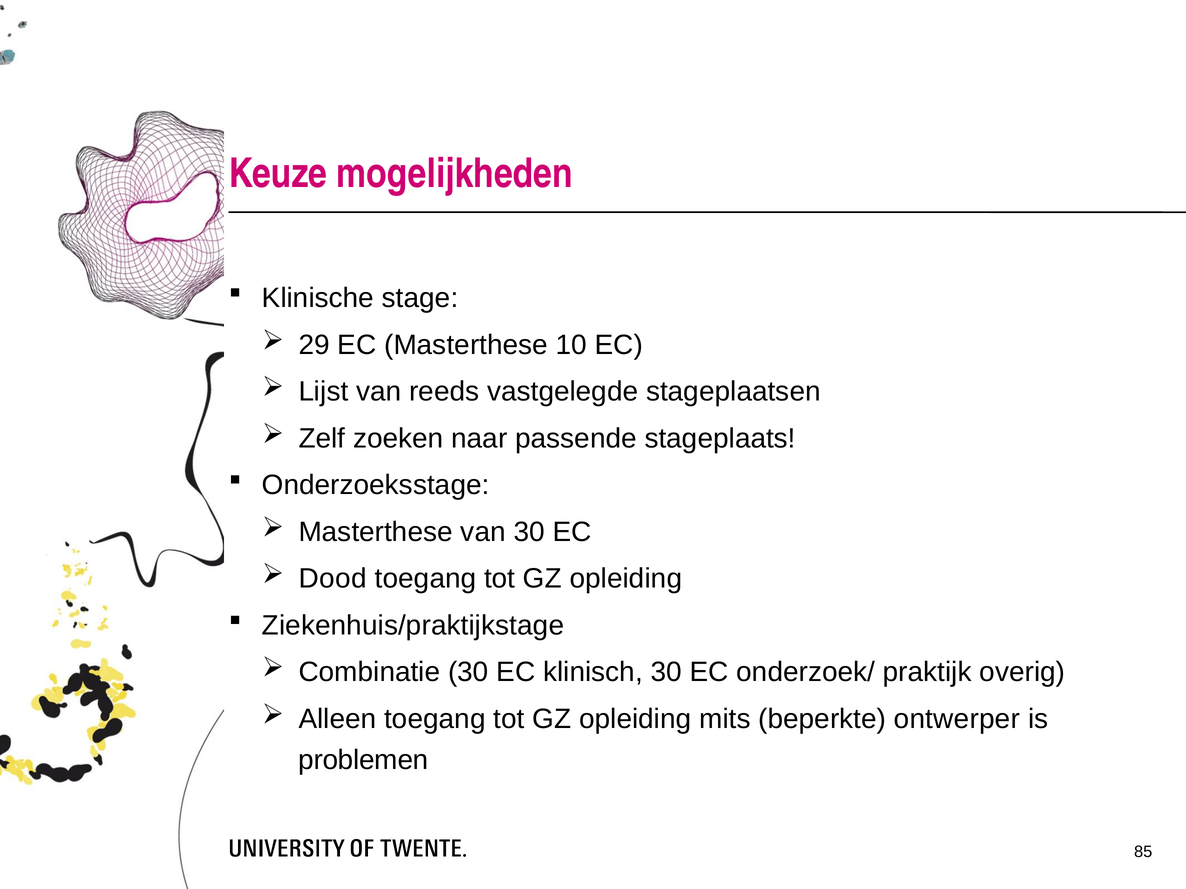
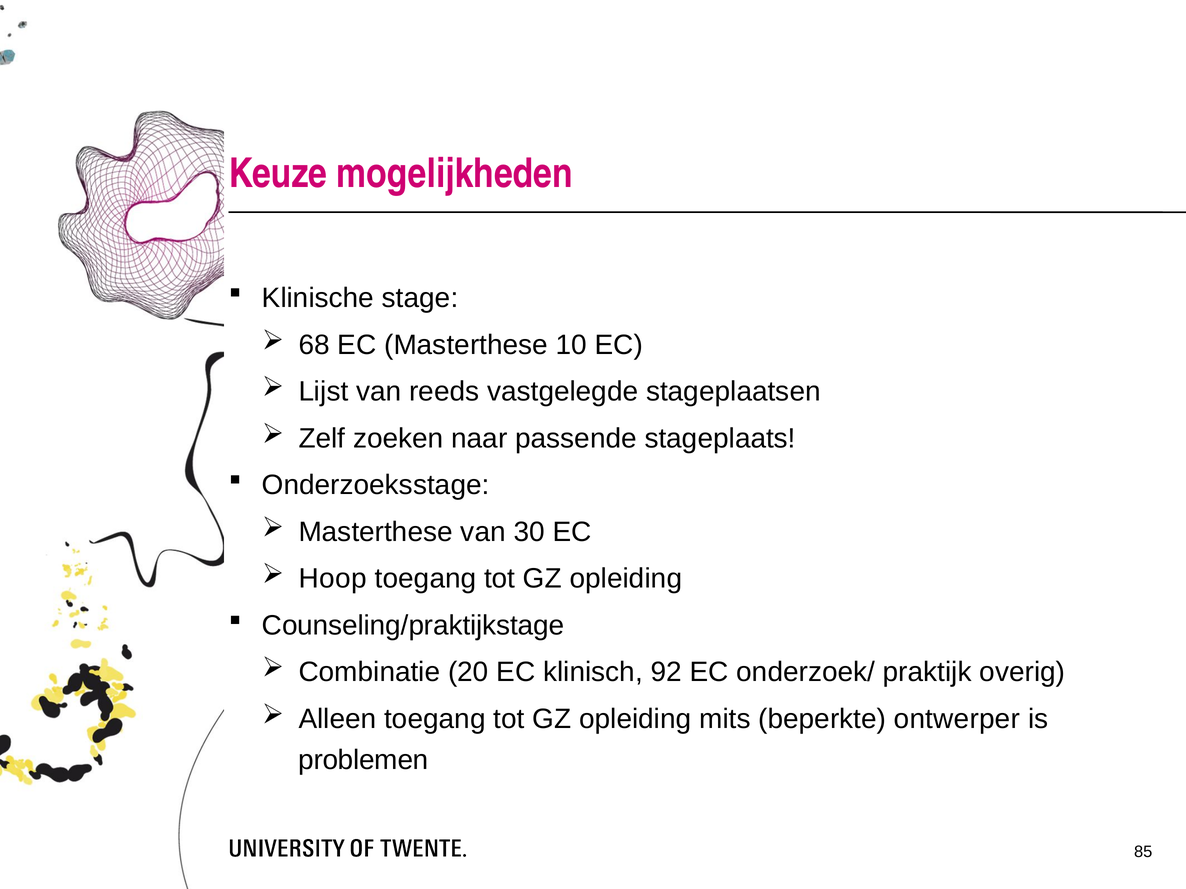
29: 29 -> 68 (314, 345)
Dood: Dood -> Hoop (333, 579)
Ziekenhuis/praktijkstage: Ziekenhuis/praktijkstage -> Counseling/praktijkstage (413, 626)
Combinatie 30: 30 -> 20 (468, 673)
klinisch 30: 30 -> 92 (666, 673)
